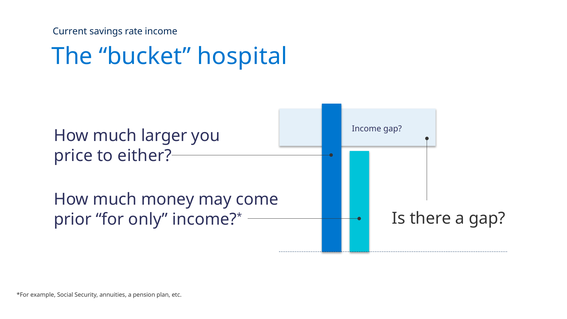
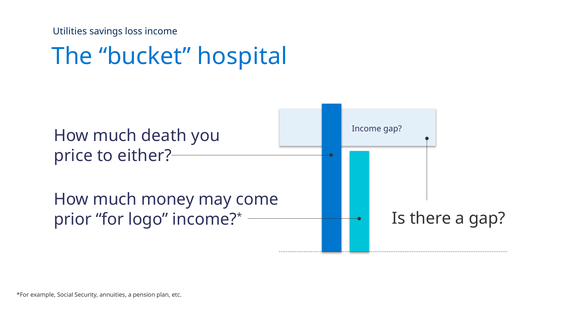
Current: Current -> Utilities (70, 32)
rate: rate -> loss (134, 32)
larger: larger -> death (164, 136)
only: only -> logo (148, 219)
